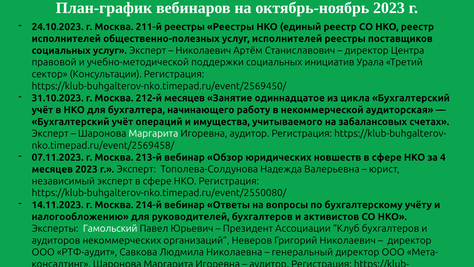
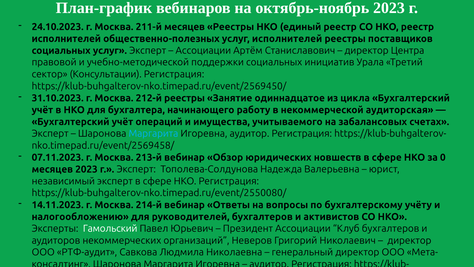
211-й реестры: реестры -> месяцев (185, 27)
Николаевич: Николаевич -> Ассоциации (203, 50)
212-й месяцев: месяцев -> реестры (184, 98)
Маргарита colour: white -> light blue (153, 133)
4: 4 -> 0 (443, 157)
